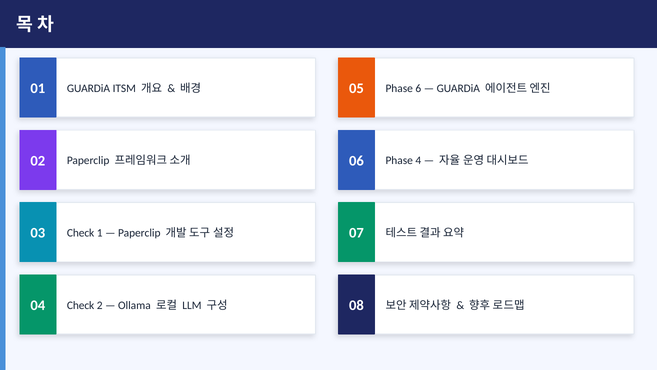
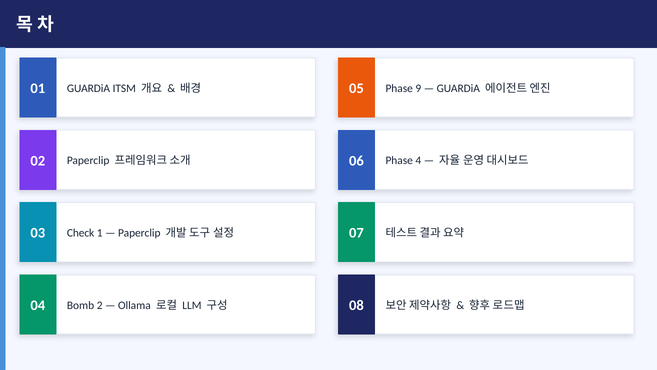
6: 6 -> 9 (418, 88)
04 Check: Check -> Bomb (81, 305)
